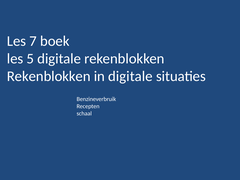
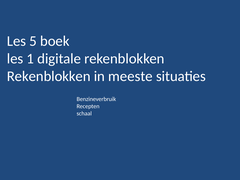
7: 7 -> 5 (33, 41)
5: 5 -> 1 (30, 59)
in digitale: digitale -> meeste (130, 76)
